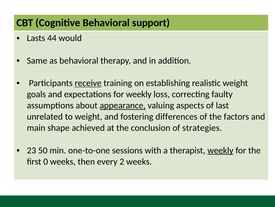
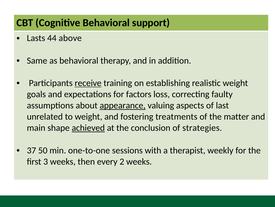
would: would -> above (70, 38)
for weekly: weekly -> factors (139, 94)
differences: differences -> treatments (176, 116)
factors: factors -> matter (236, 116)
achieved underline: none -> present (88, 127)
23: 23 -> 37 (31, 150)
weekly underline: present -> none (220, 150)
0: 0 -> 3 (46, 161)
